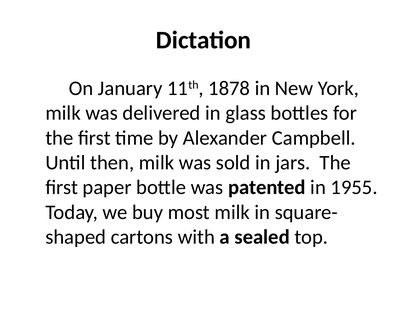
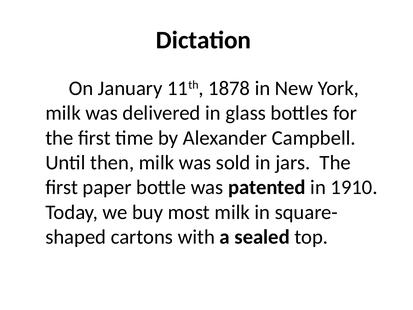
1955: 1955 -> 1910 (354, 187)
